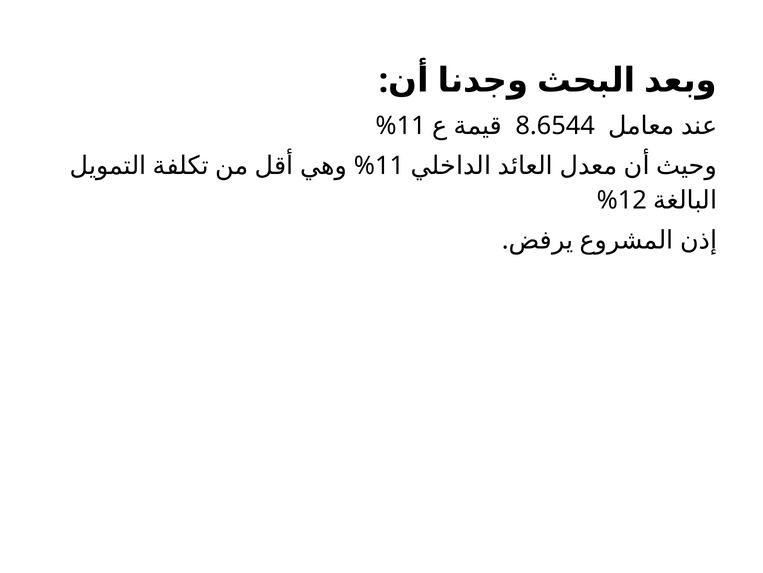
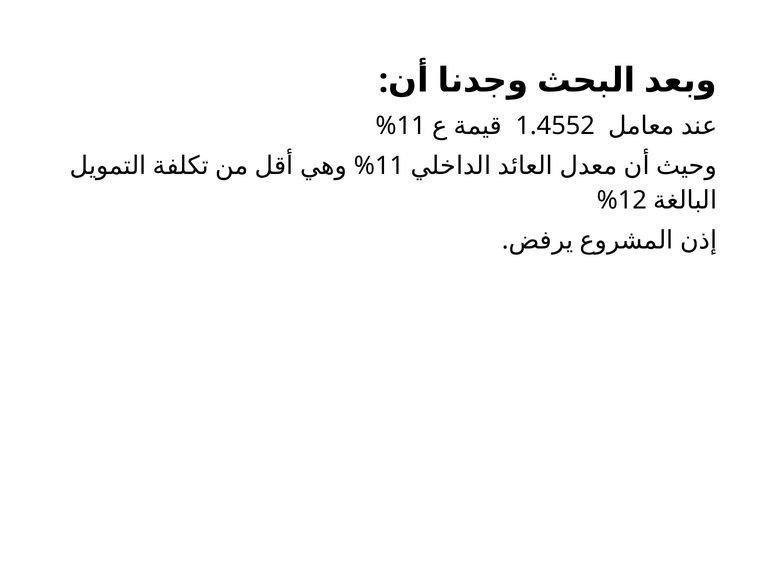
8.6544: 8.6544 -> 1.4552 (555, 126)
